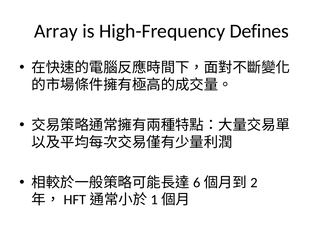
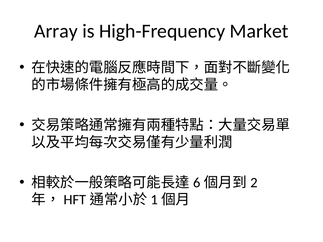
Defines: Defines -> Market (259, 31)
